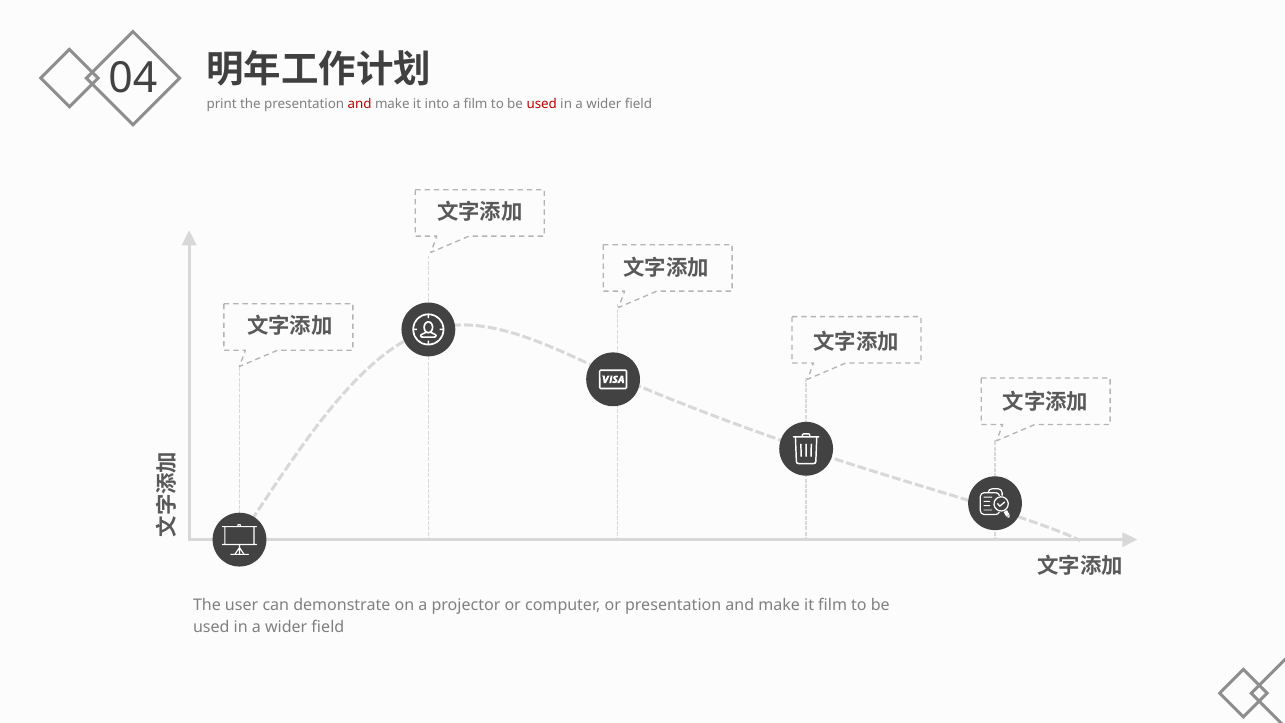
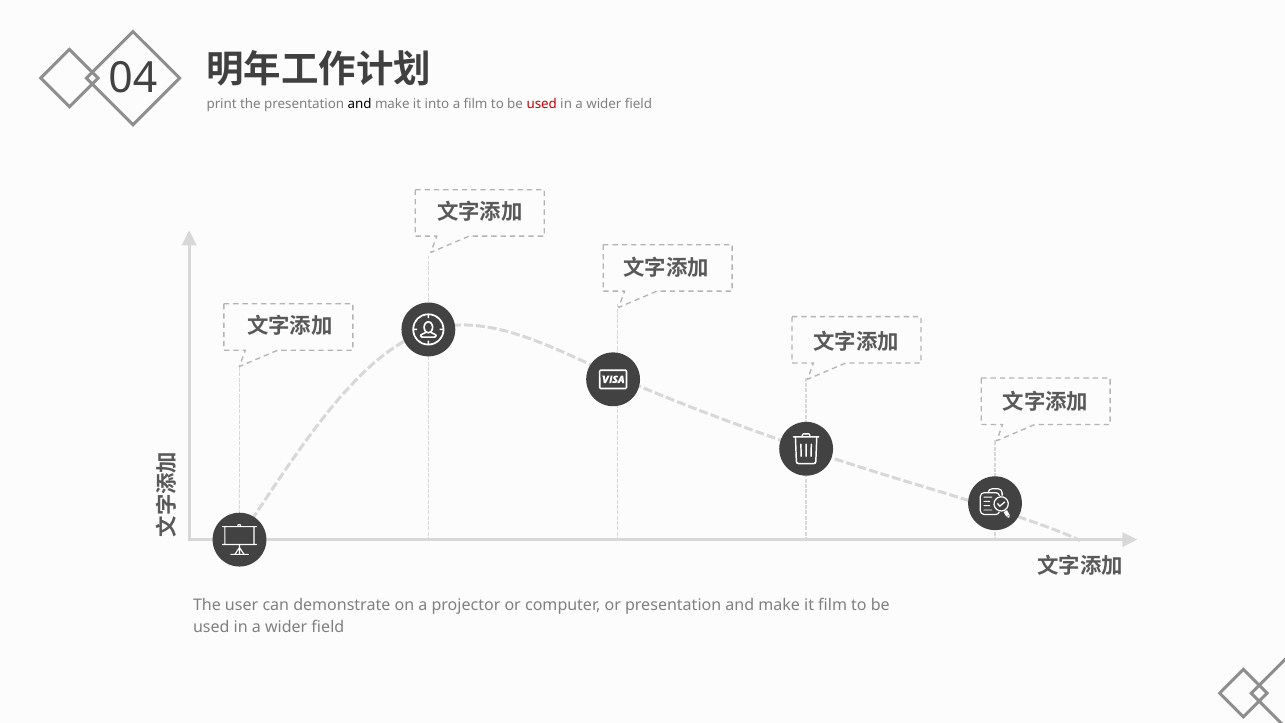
and colour: red -> black (360, 104)
